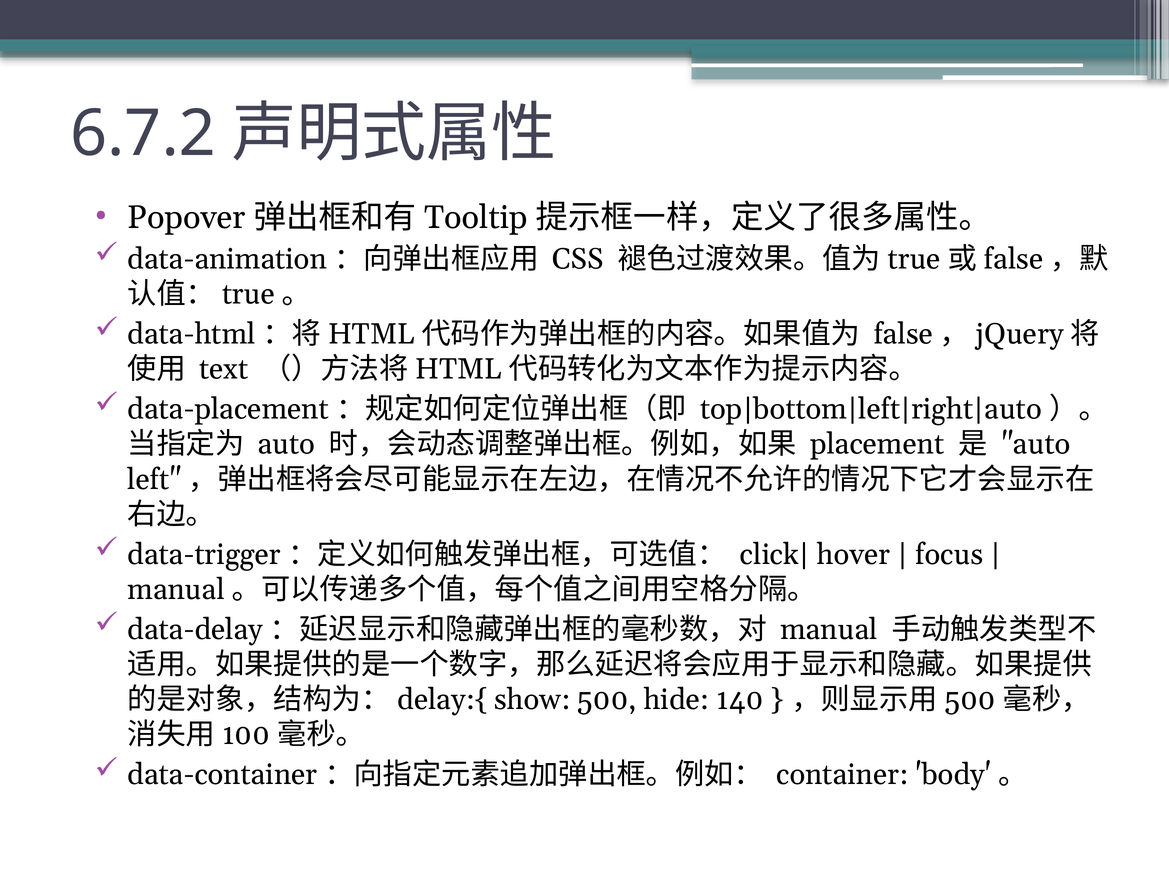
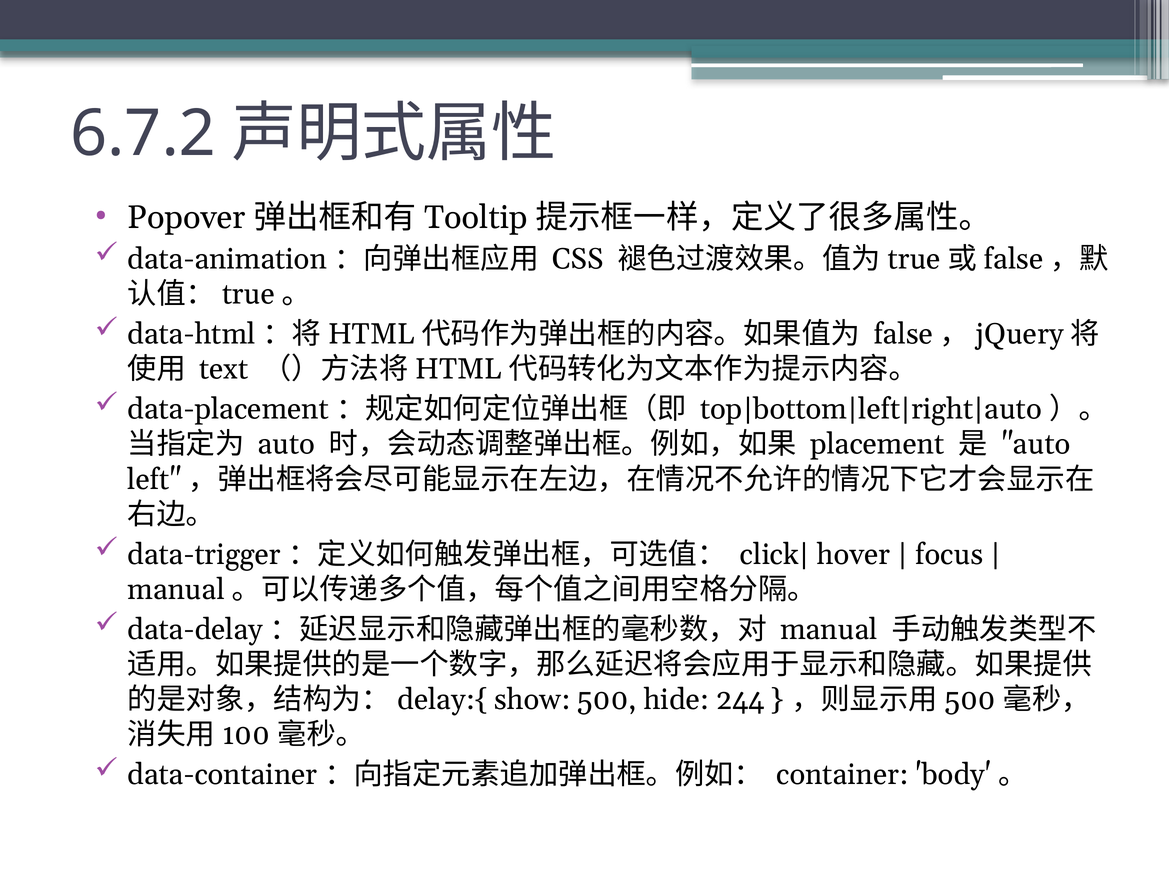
140: 140 -> 244 (740, 699)
